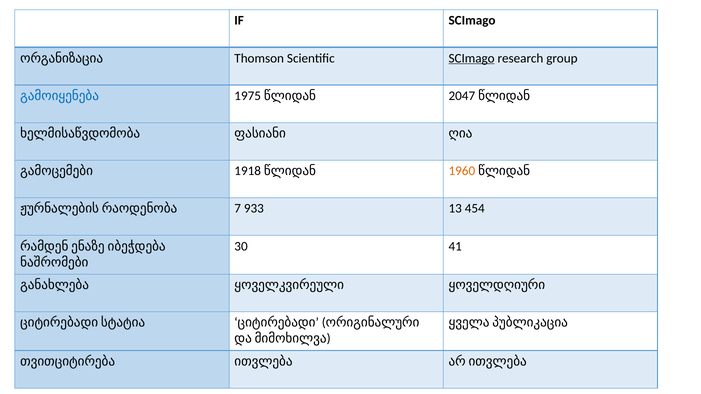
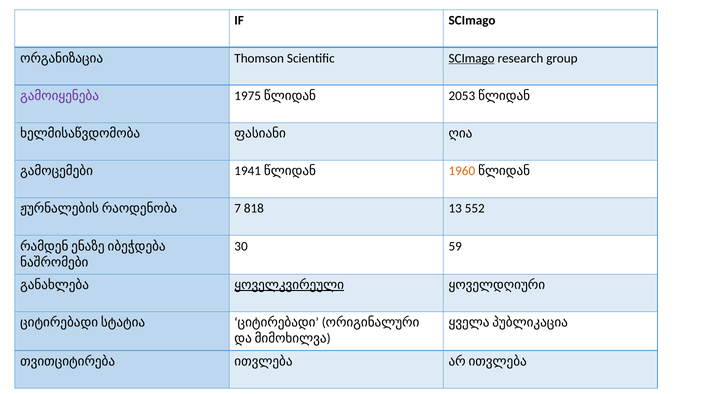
გამოიყენება colour: blue -> purple (60, 96)
2047: 2047 -> 2053 (462, 96)
1918: 1918 -> 1941 (248, 171)
933: 933 -> 818 (254, 209)
454: 454 -> 552 (475, 209)
41: 41 -> 59 (455, 246)
ყოველკვირეული underline: none -> present (289, 285)
